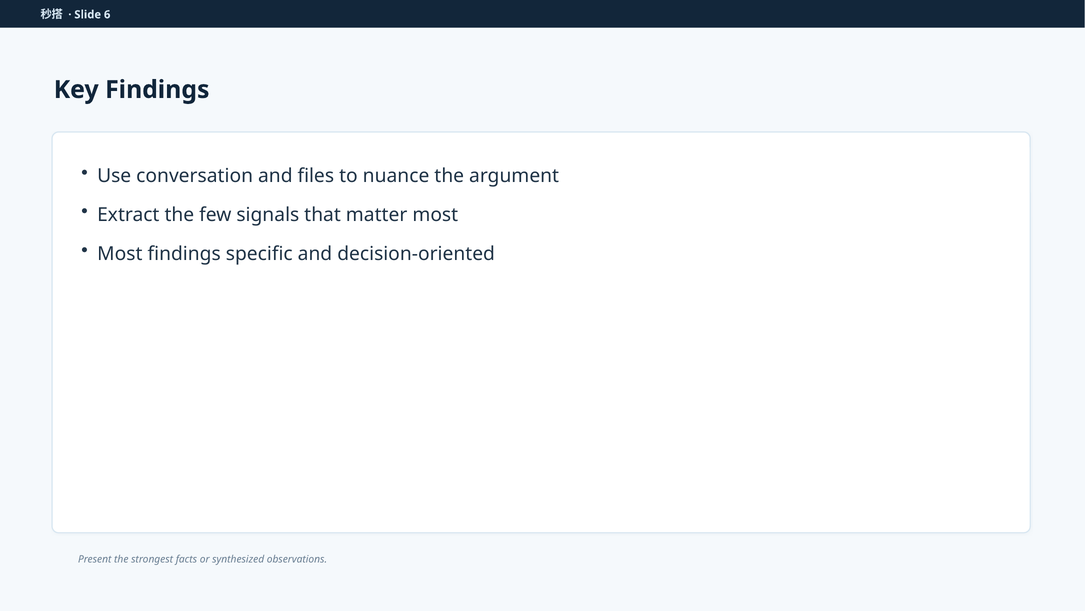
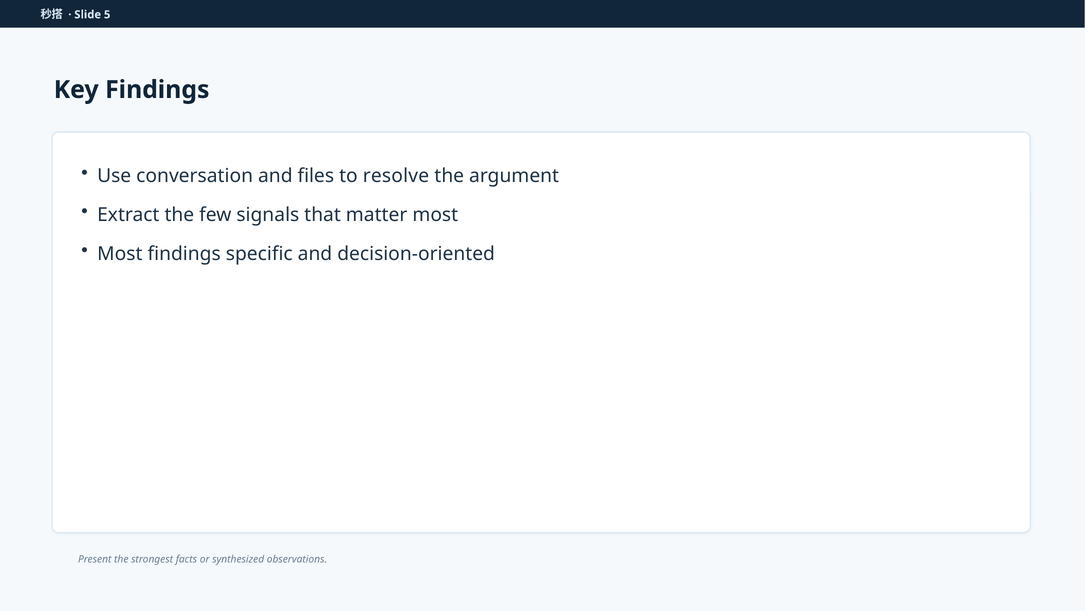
6: 6 -> 5 (107, 15)
nuance: nuance -> resolve (396, 176)
